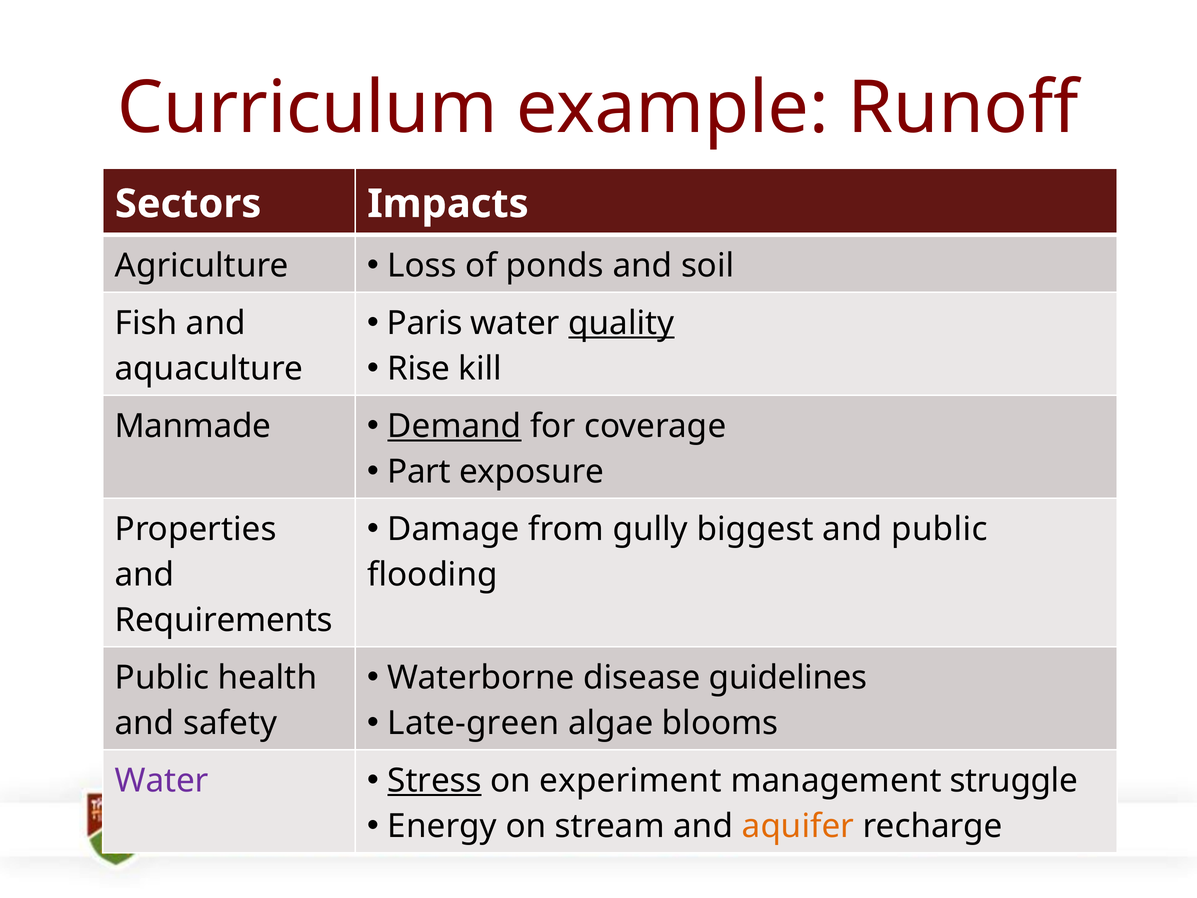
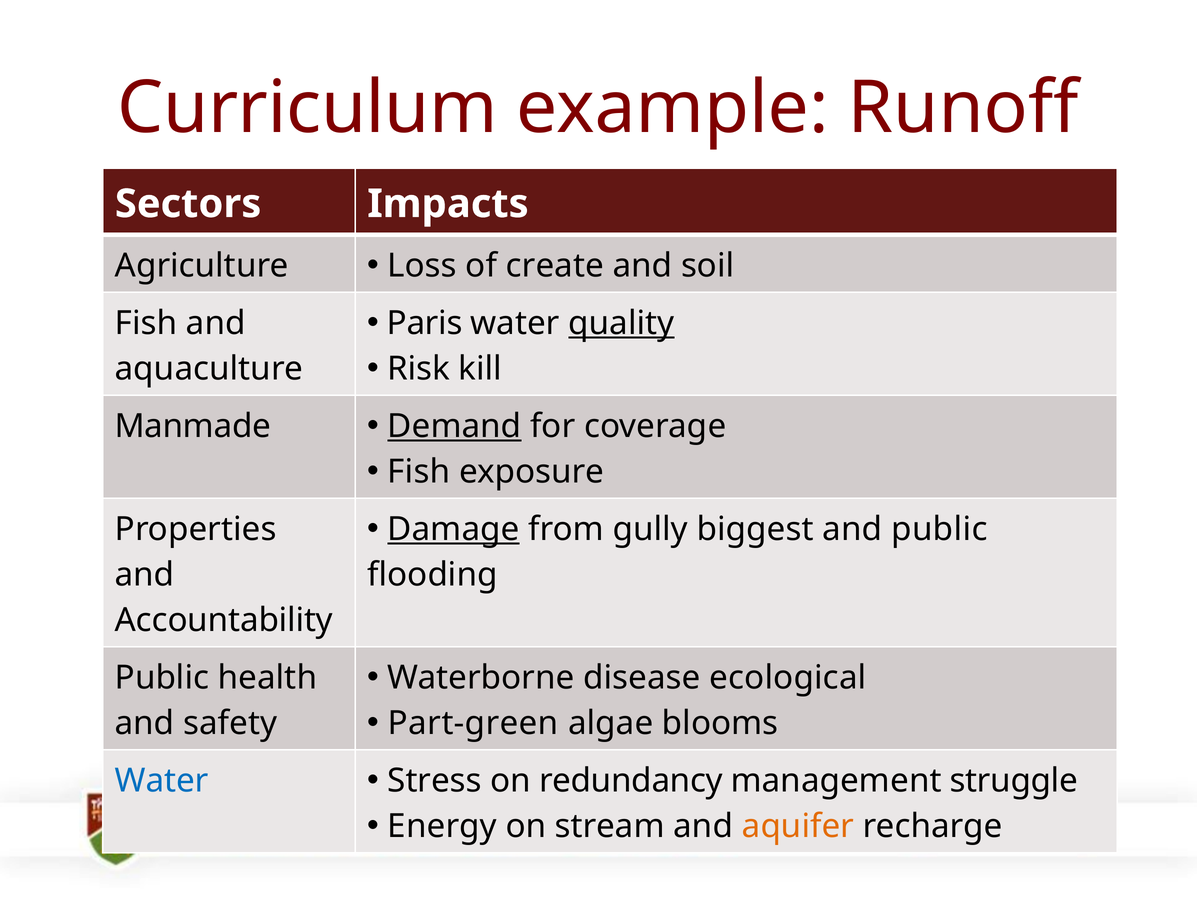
ponds: ponds -> create (555, 266)
Rise: Rise -> Risk (419, 369)
Part: Part -> Fish (419, 471)
Damage underline: none -> present (453, 529)
Requirements: Requirements -> Accountability (224, 620)
guidelines: guidelines -> ecological (788, 677)
Late-green: Late-green -> Part-green (473, 723)
Water colour: purple -> blue (162, 780)
Stress underline: present -> none (434, 780)
experiment: experiment -> redundancy (631, 780)
